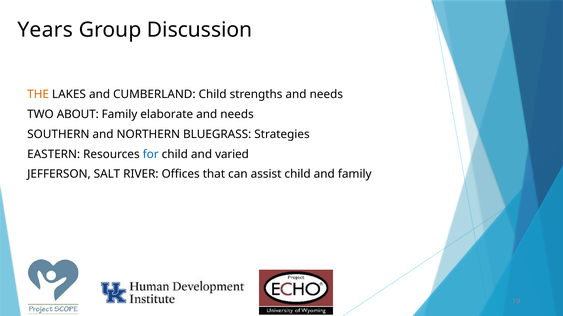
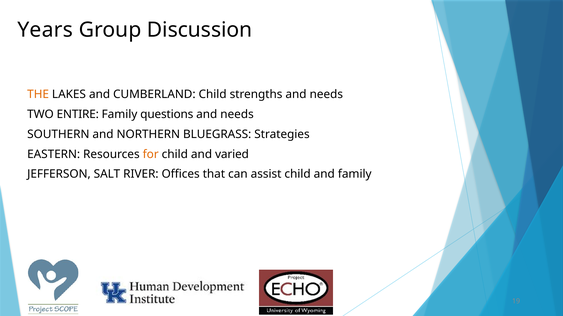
ABOUT: ABOUT -> ENTIRE (78, 115)
elaborate: elaborate -> questions (167, 115)
for colour: blue -> orange (151, 154)
